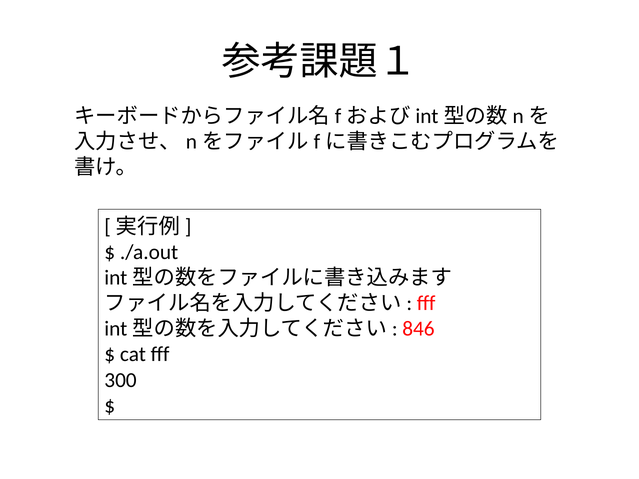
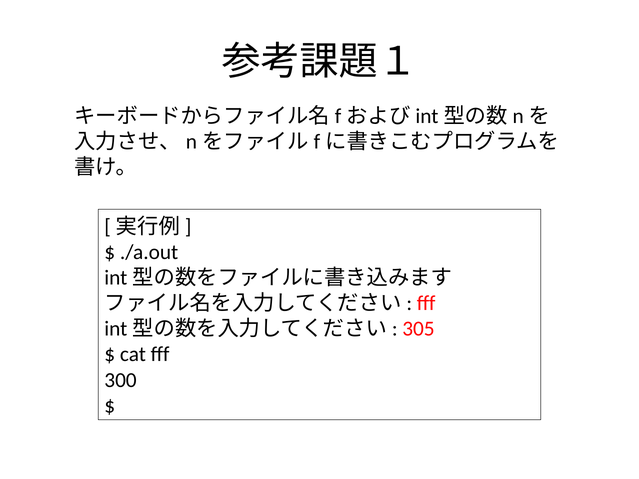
846: 846 -> 305 (418, 329)
